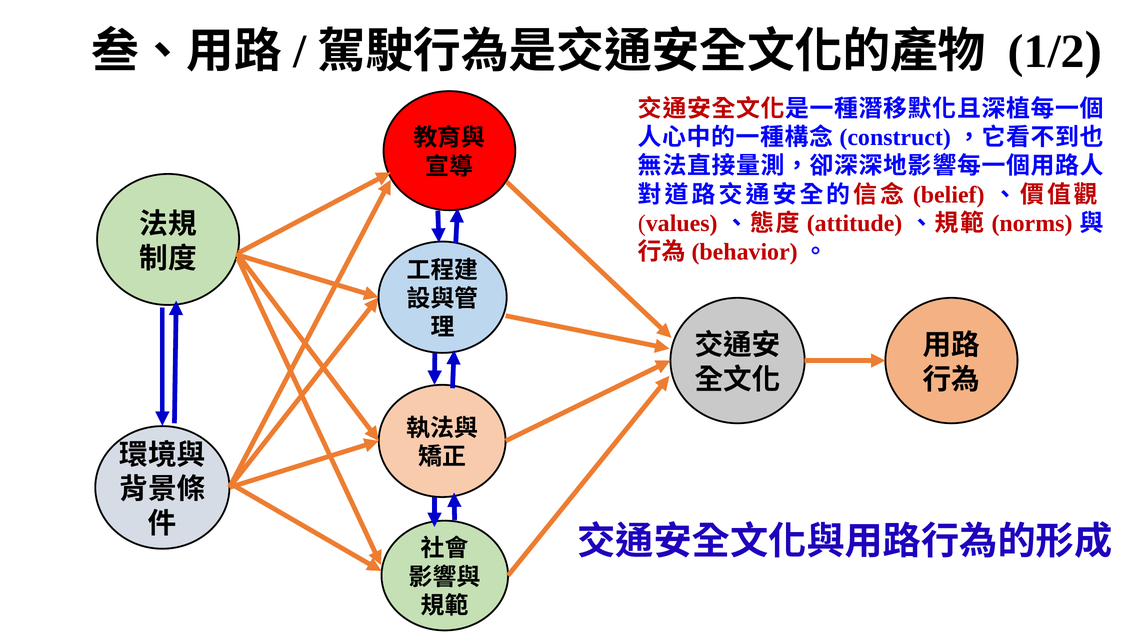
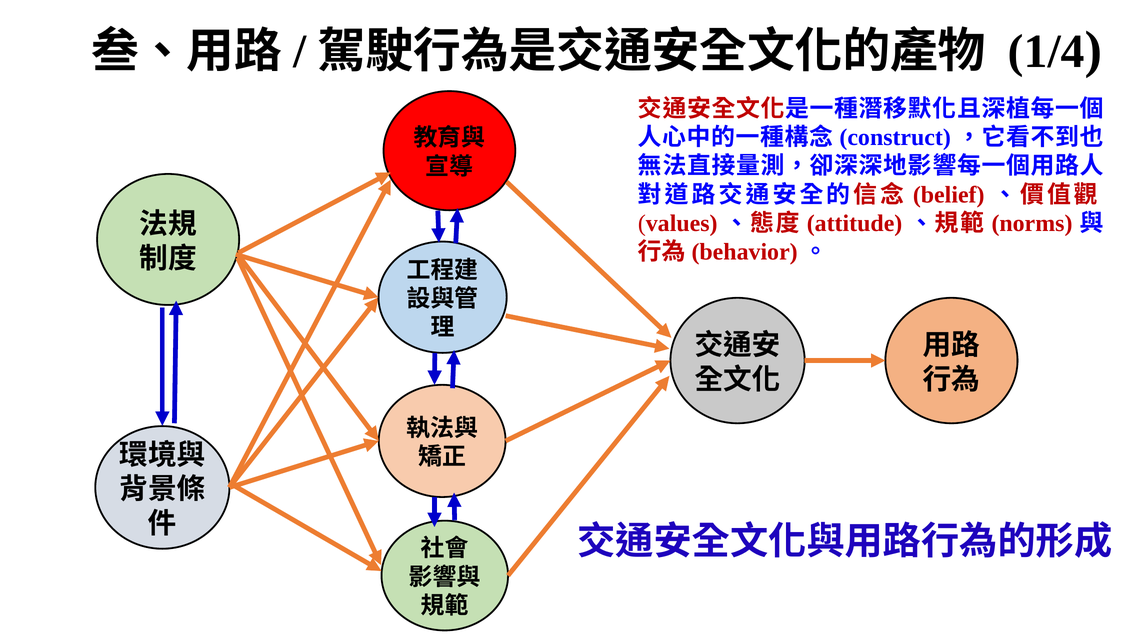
1/2: 1/2 -> 1/4 (1046, 51)
